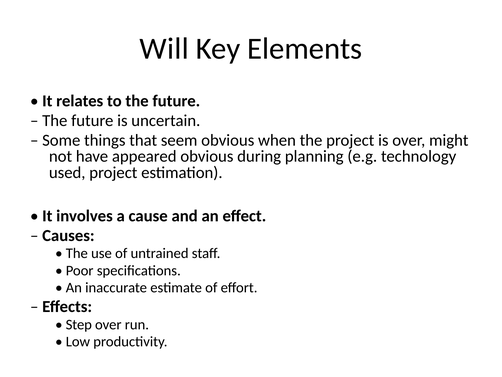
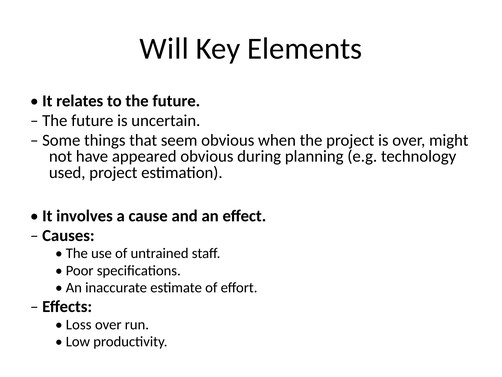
Step: Step -> Loss (79, 324)
